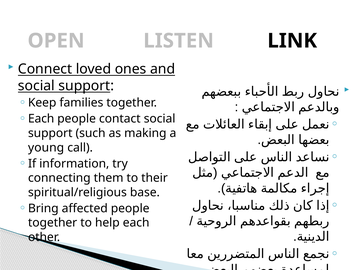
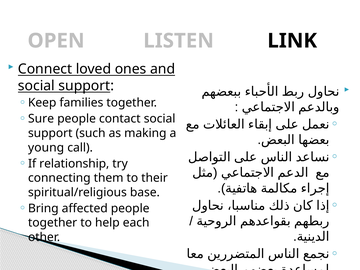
Each: Each -> Sure (41, 119)
information: information -> relationship (74, 164)
